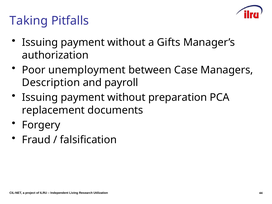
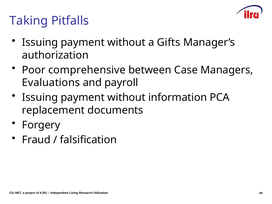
unemployment: unemployment -> comprehensive (87, 70)
Description: Description -> Evaluations (51, 83)
preparation: preparation -> information (178, 97)
